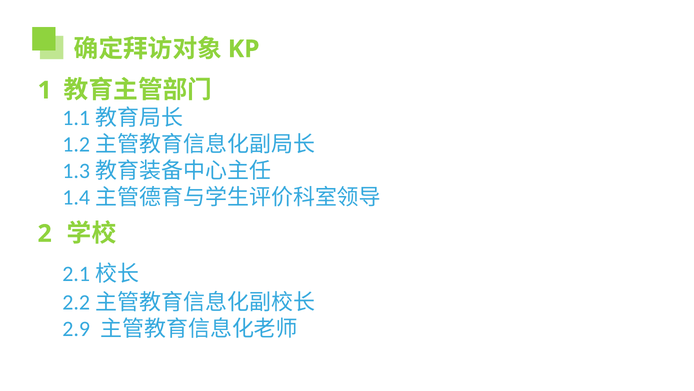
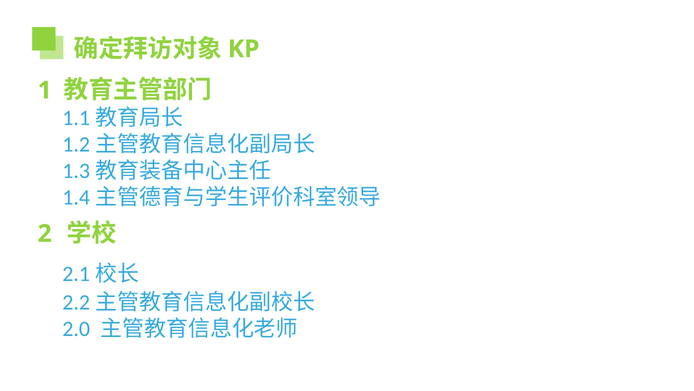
2.9: 2.9 -> 2.0 (76, 329)
